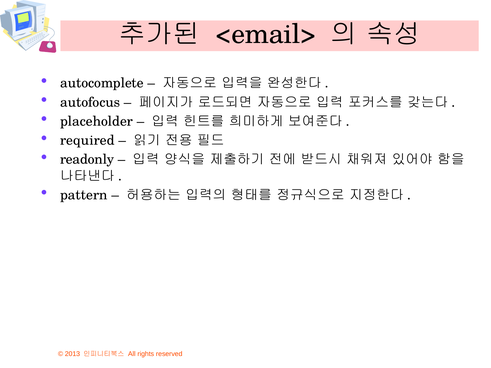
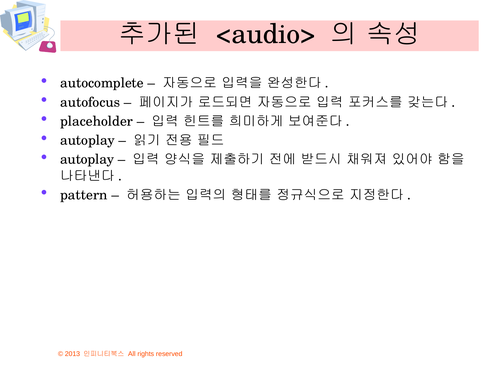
<email>: <email> -> <audio> (266, 34)
required: required -> autoplay (88, 140)
readonly: readonly -> autoplay (87, 160)
